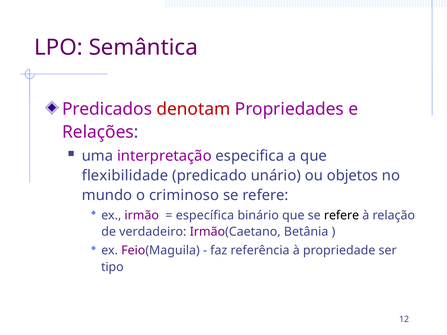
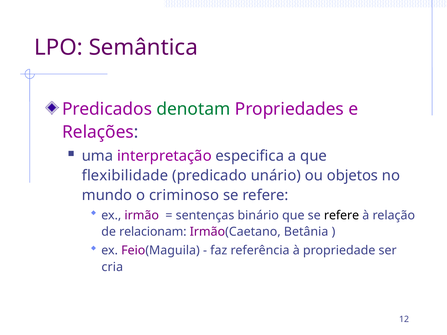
denotam colour: red -> green (193, 109)
específica: específica -> sentenças (205, 215)
verdadeiro: verdadeiro -> relacionam (153, 232)
tipo: tipo -> cria (112, 267)
